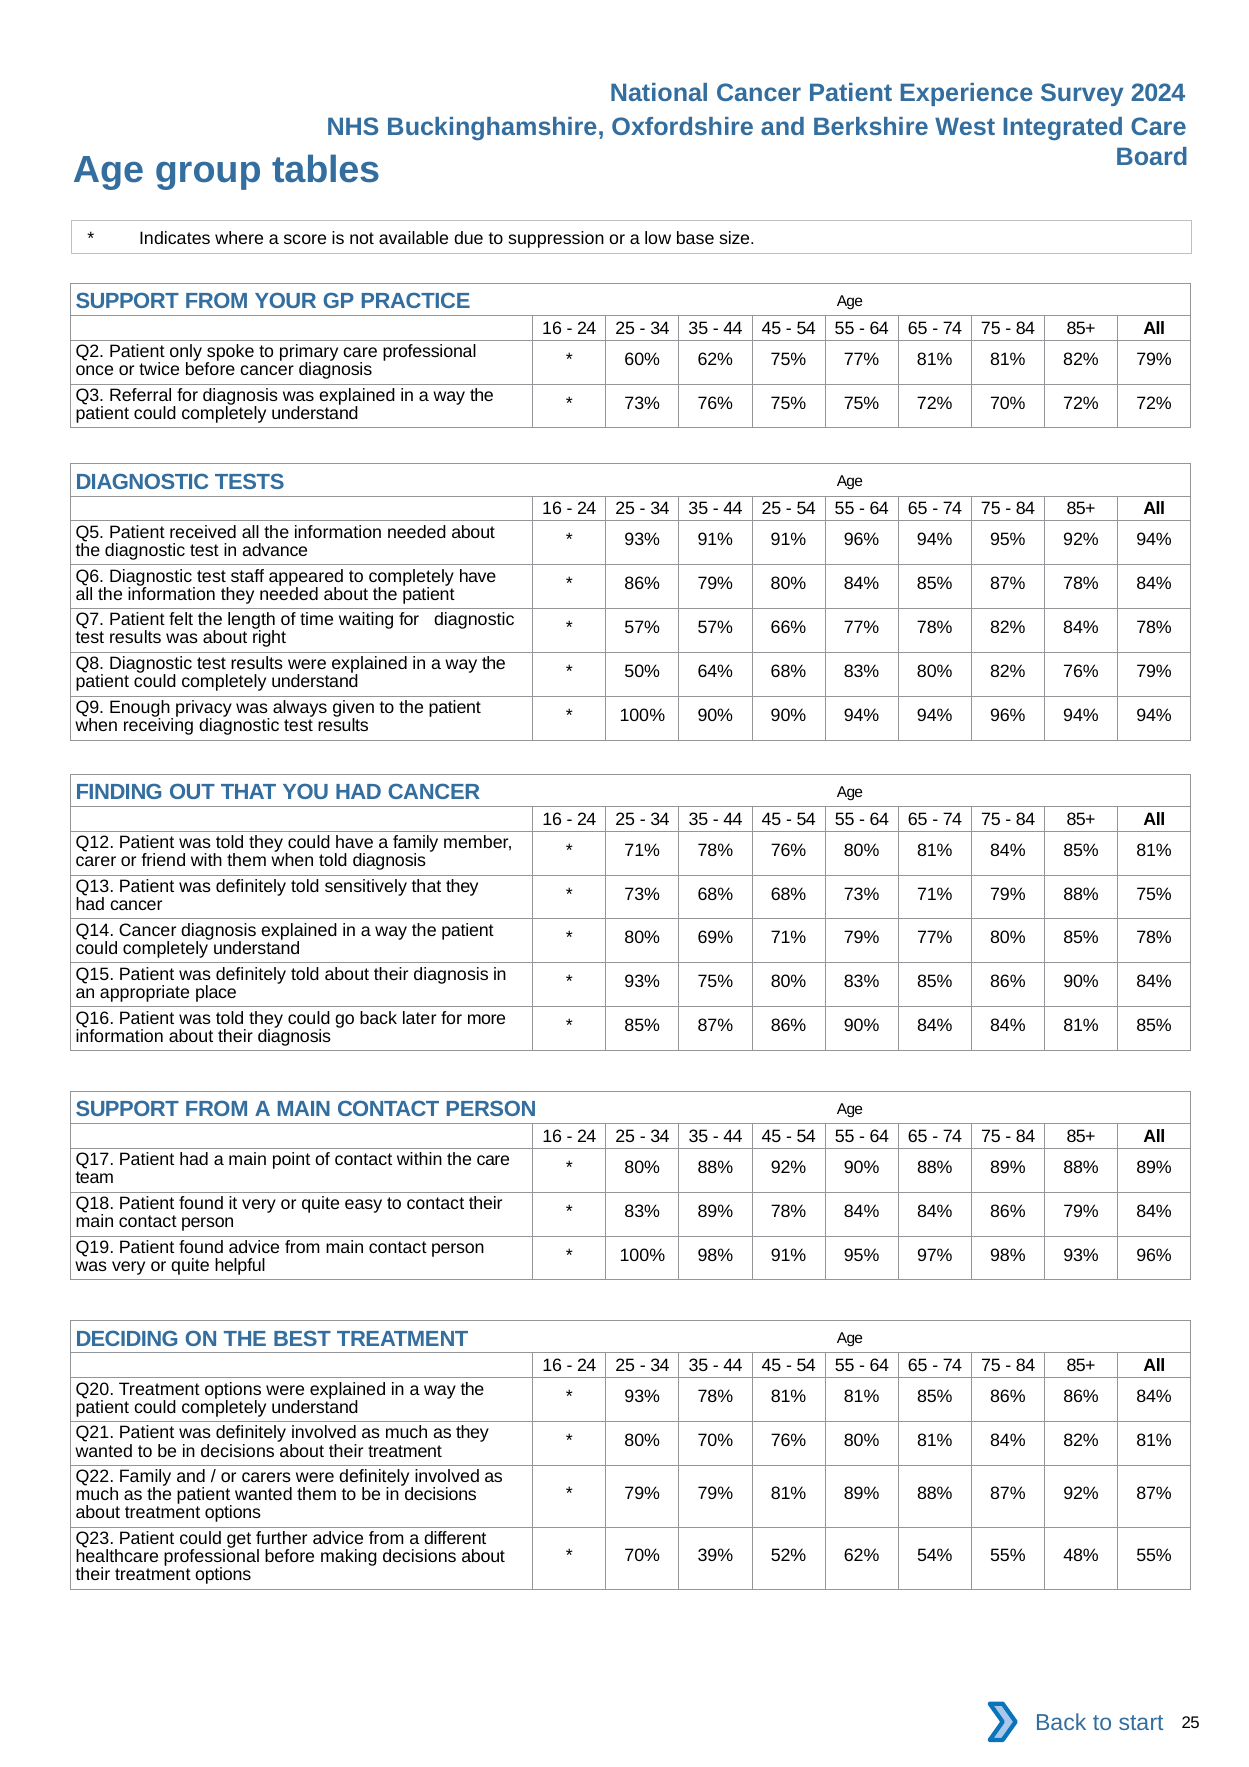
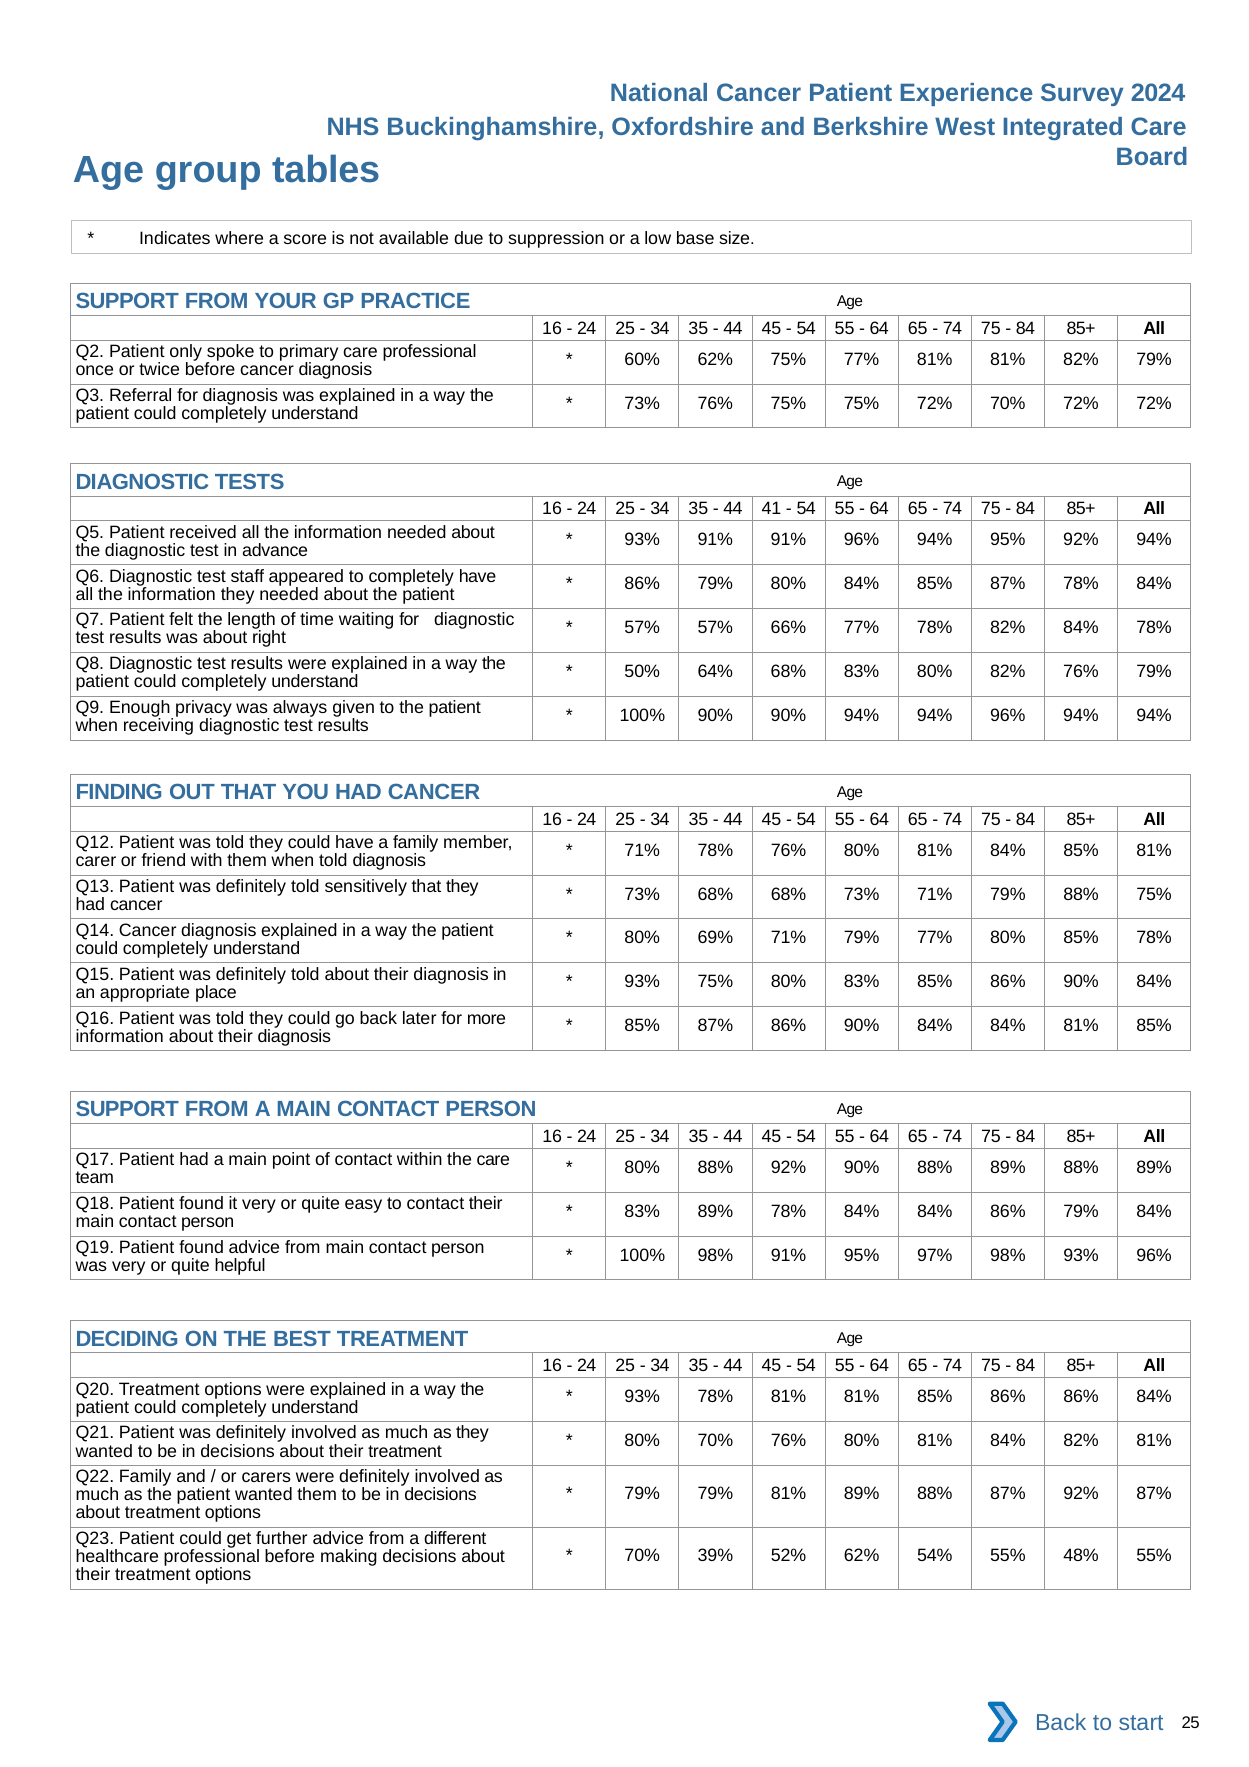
44 25: 25 -> 41 (771, 509)
